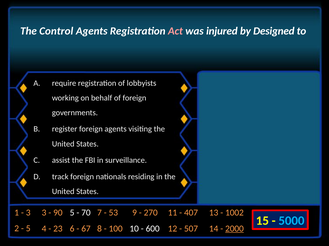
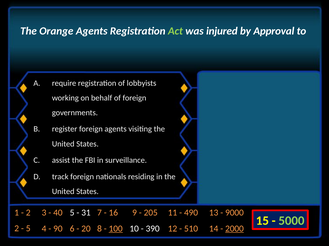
Control: Control -> Orange (56, 31)
Act colour: pink -> light green (175, 31)
Designed: Designed -> Approval (274, 31)
3: 3 -> 2 (28, 213)
90: 90 -> 40 (58, 213)
70: 70 -> 31 (86, 213)
53: 53 -> 16 (113, 213)
270: 270 -> 205 (151, 213)
407: 407 -> 490 (191, 213)
1002: 1002 -> 9000 (234, 213)
5000 colour: light blue -> light green (291, 221)
23: 23 -> 90 (58, 229)
67: 67 -> 20 (86, 229)
100 underline: none -> present (116, 229)
600: 600 -> 390 (153, 229)
507: 507 -> 510 (191, 229)
